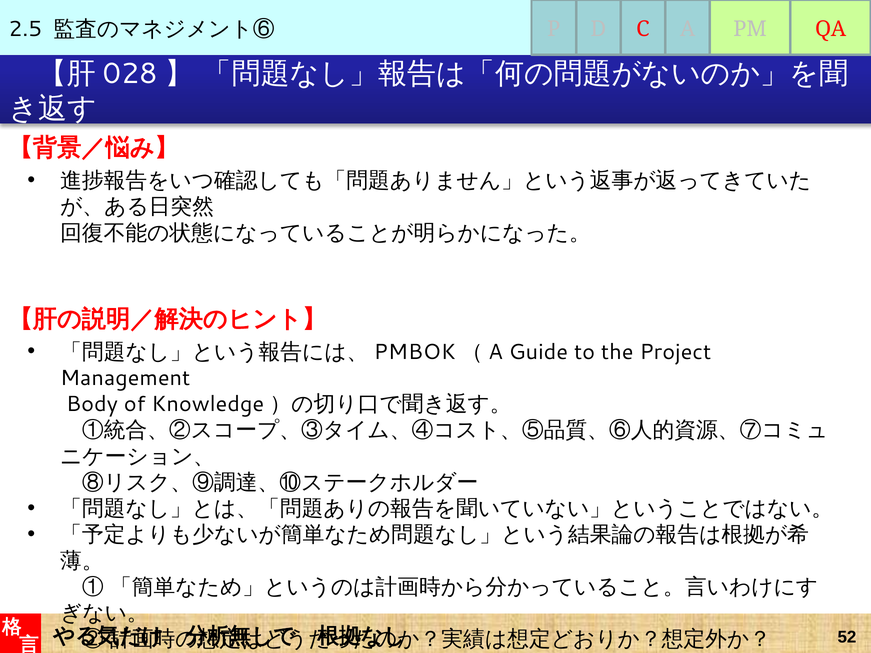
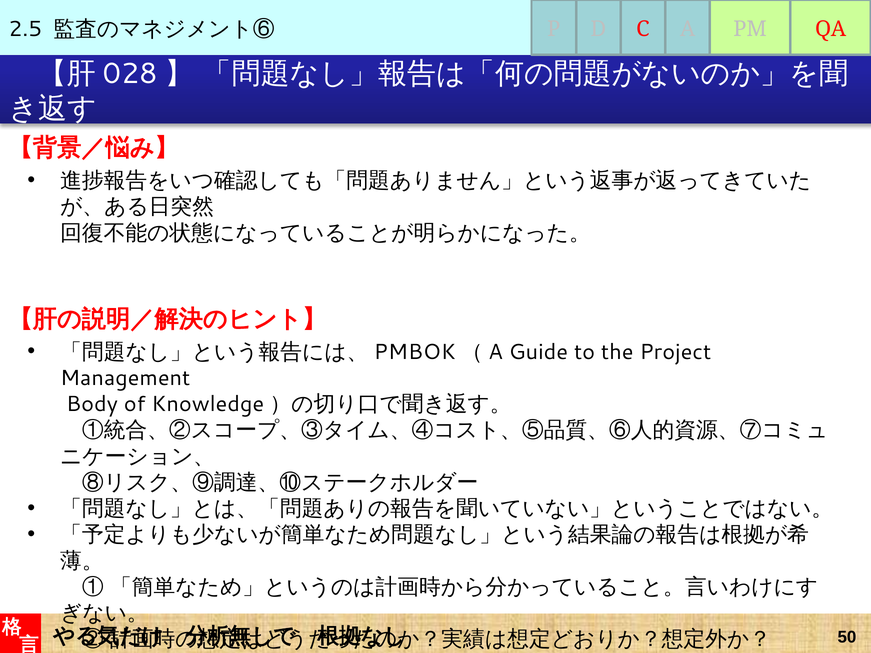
52: 52 -> 50 (847, 637)
